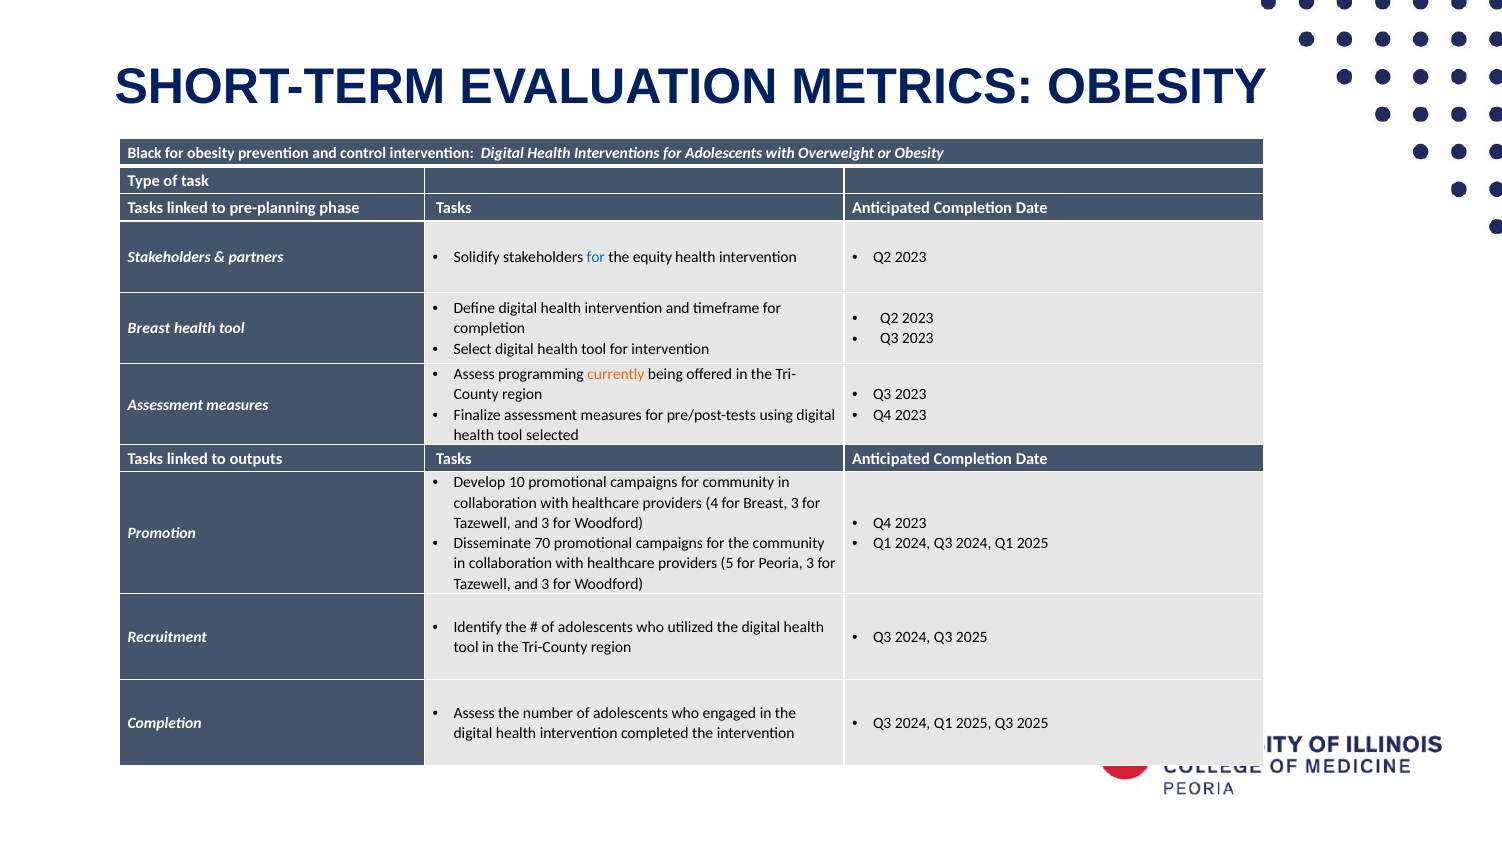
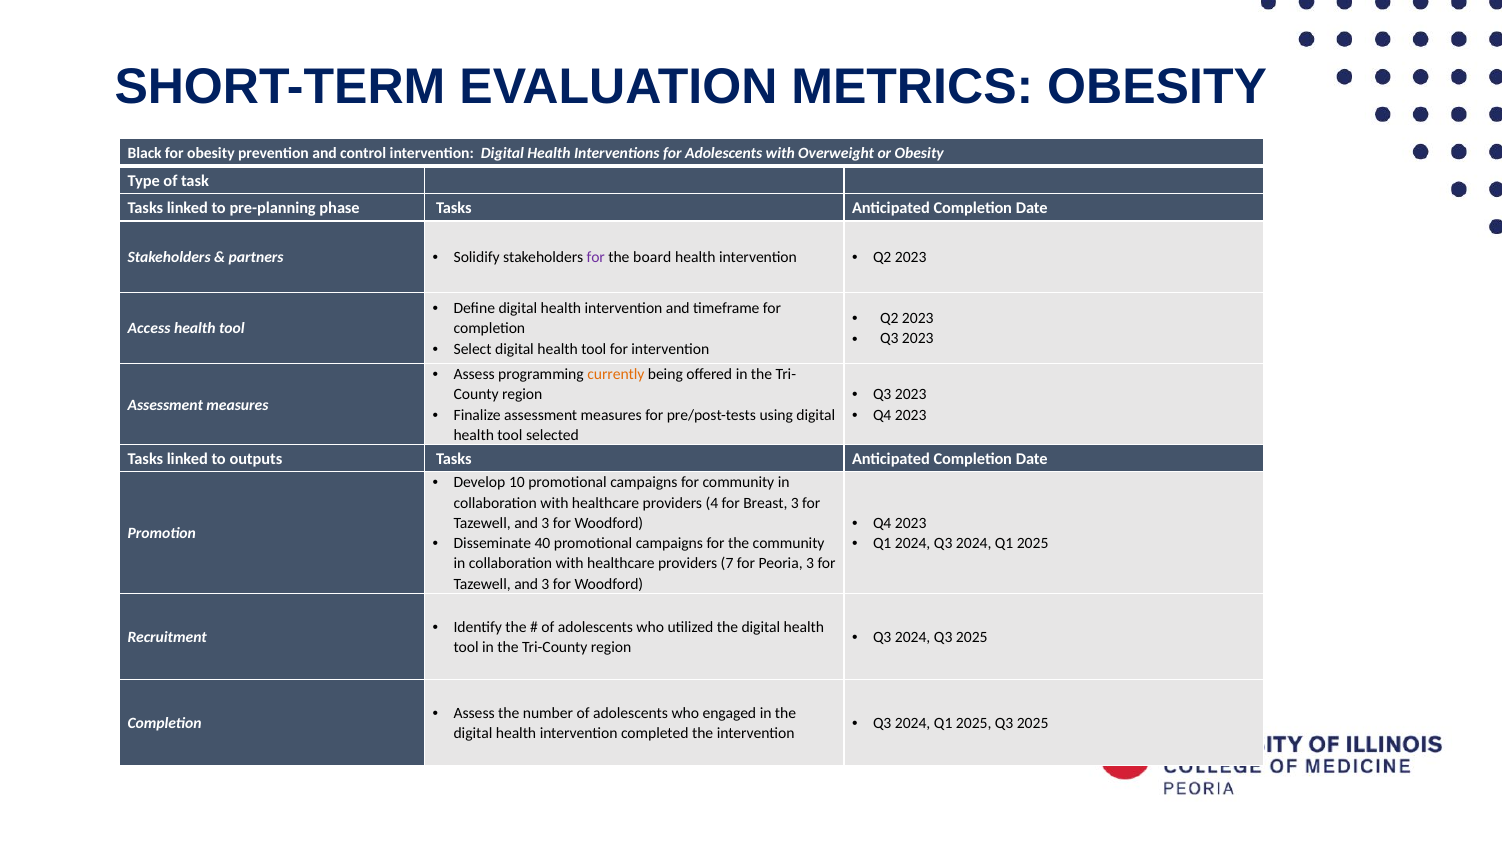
for colour: blue -> purple (596, 257)
equity: equity -> board (652, 257)
Breast: Breast -> Access (149, 329)
70: 70 -> 40 (542, 543)
5: 5 -> 7 (727, 564)
